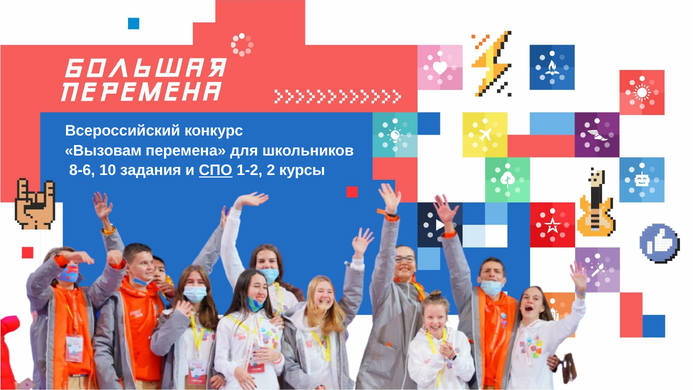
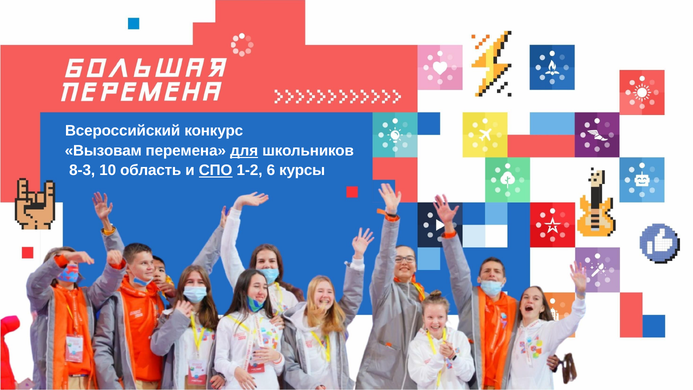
для underline: none -> present (244, 151)
8-6: 8-6 -> 8-3 (82, 170)
задания: задания -> область (151, 170)
2: 2 -> 6 (271, 170)
